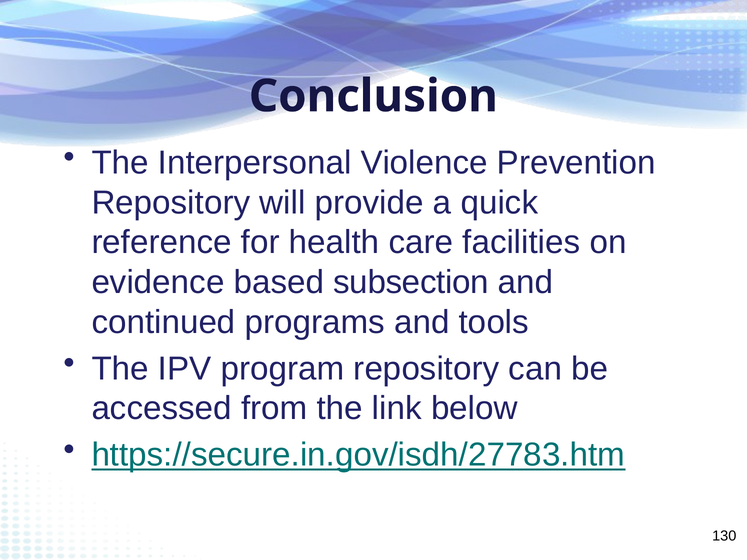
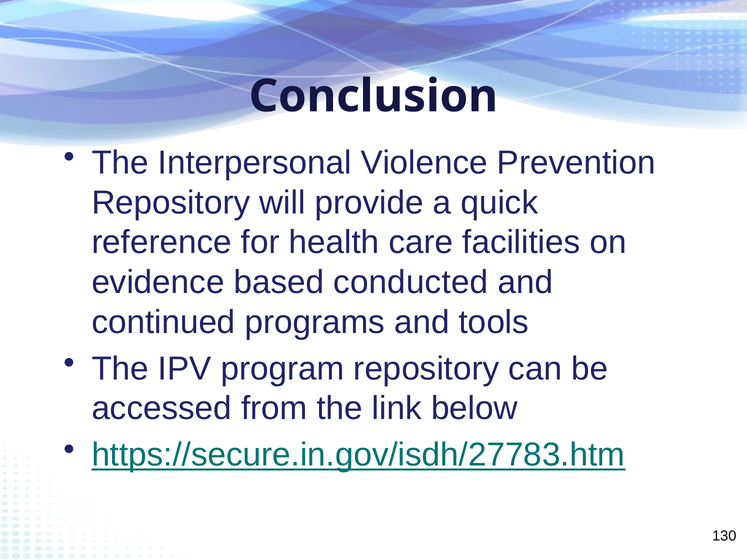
subsection: subsection -> conducted (411, 282)
